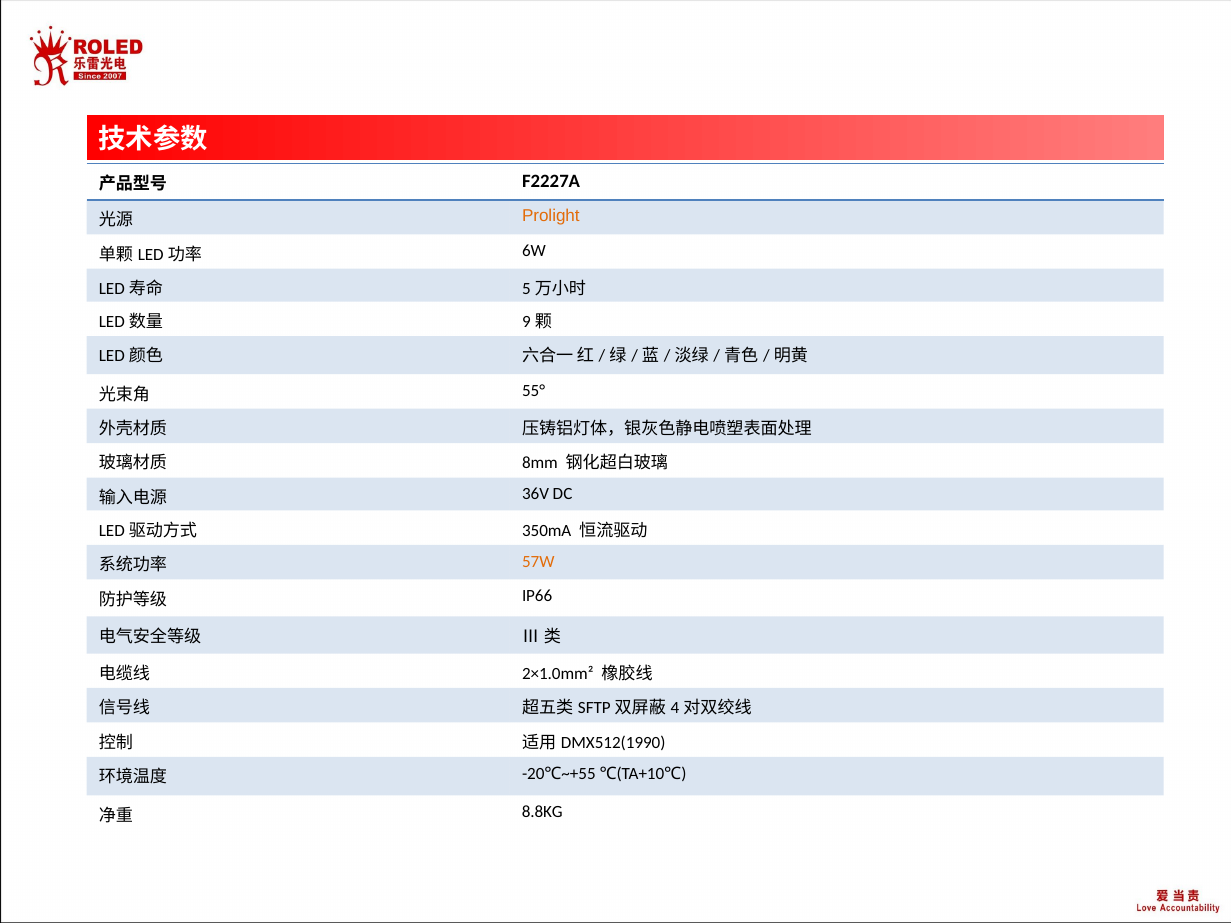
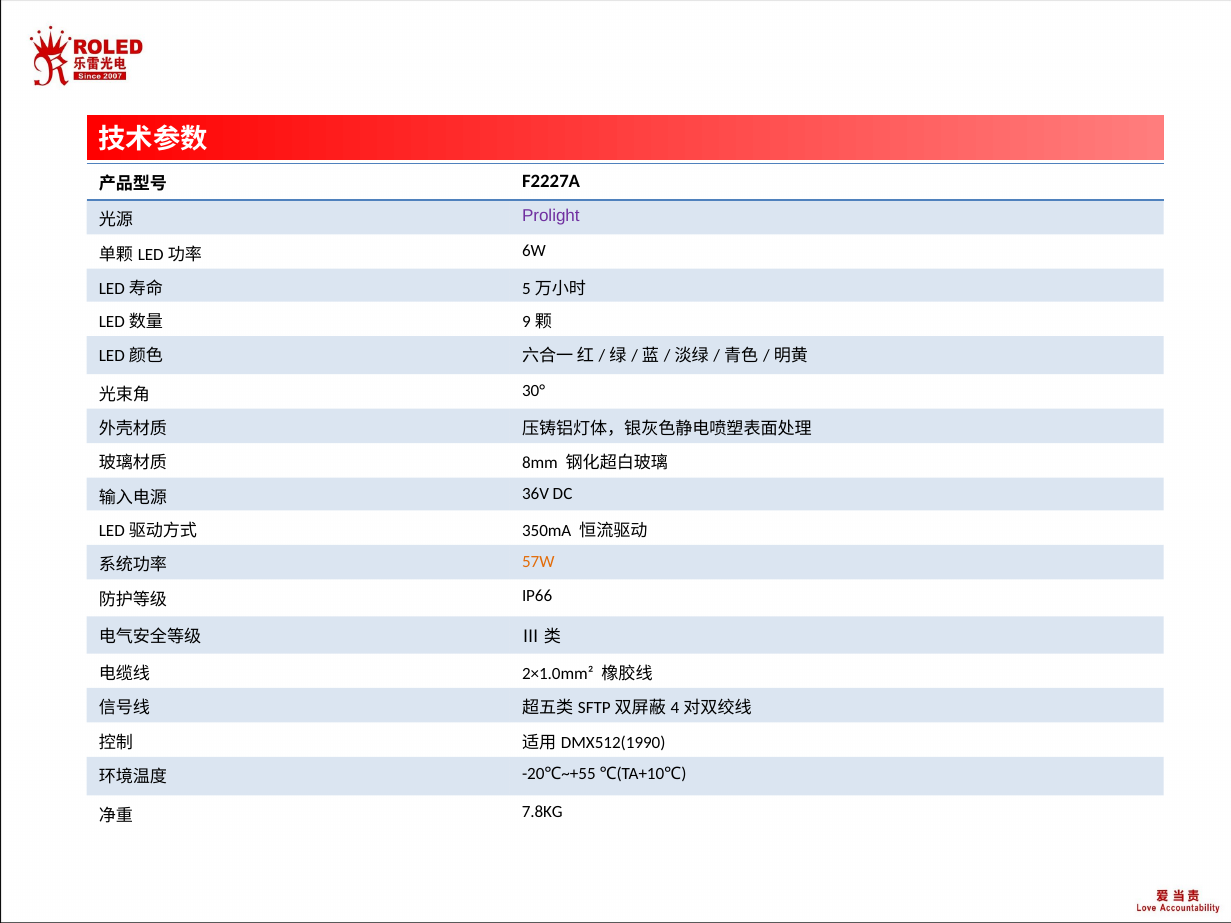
Prolight colour: orange -> purple (551, 216)
55°: 55° -> 30° (534, 391)
8.8KG: 8.8KG -> 7.8KG (542, 812)
